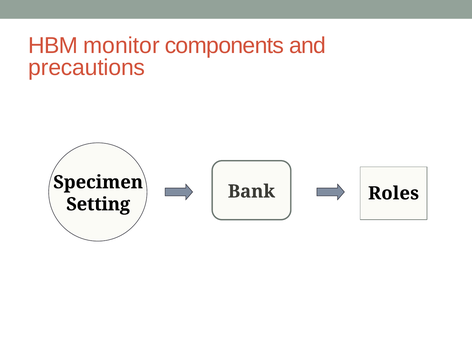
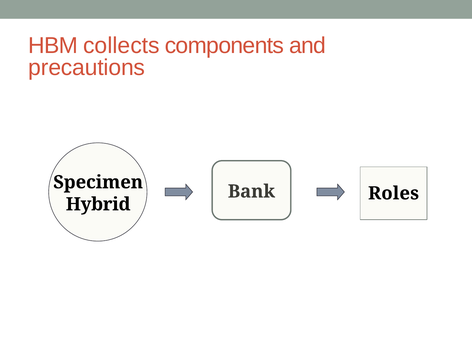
monitor: monitor -> collects (121, 46)
Setting: Setting -> Hybrid (98, 204)
